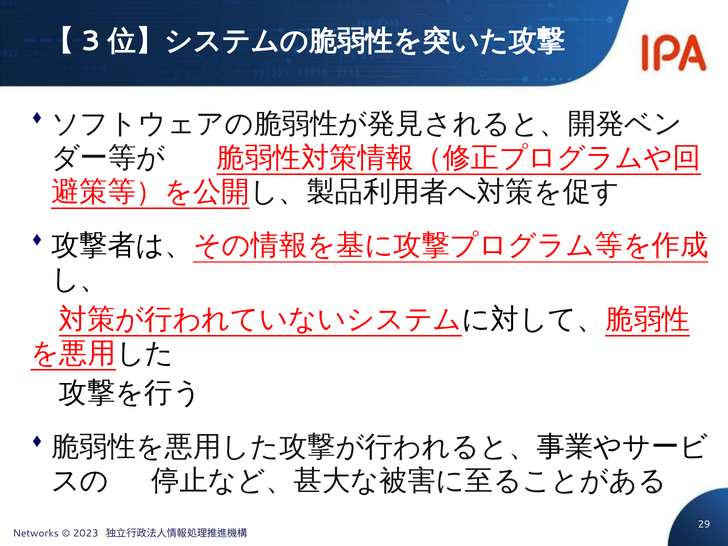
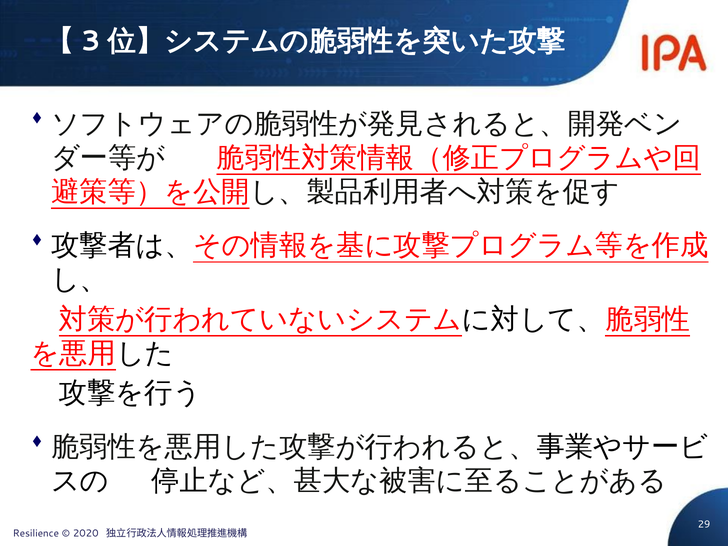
Networks: Networks -> Resilience (36, 534)
2023: 2023 -> 2020 (86, 534)
